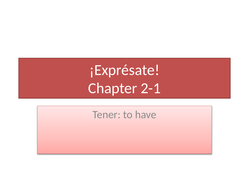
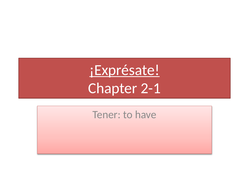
¡Exprésate underline: none -> present (124, 70)
